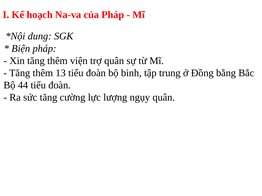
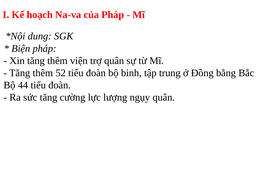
13: 13 -> 52 (61, 73)
